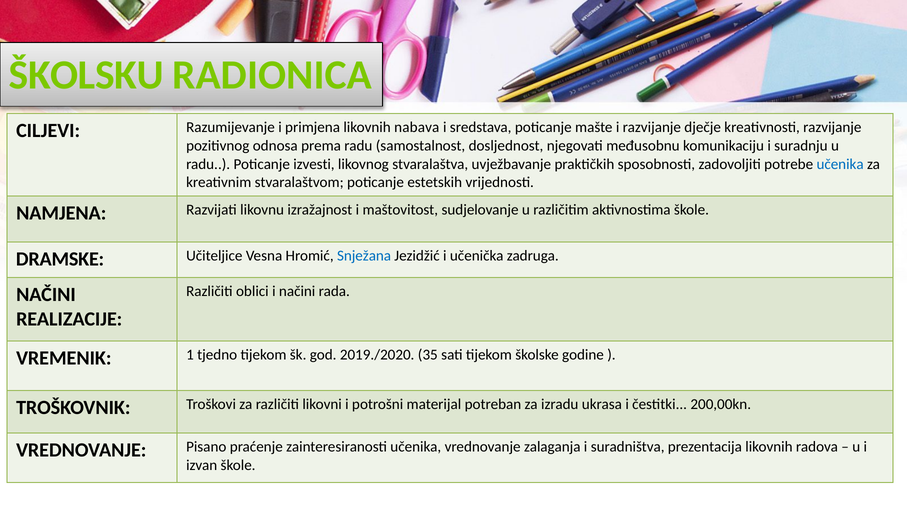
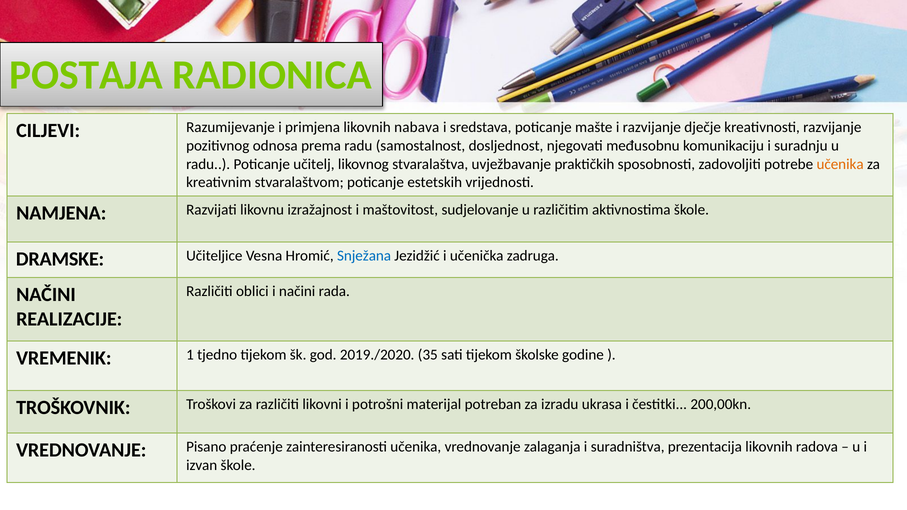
ŠKOLSKU: ŠKOLSKU -> POSTAJA (86, 75)
izvesti: izvesti -> učitelj (314, 164)
učenika colour: blue -> orange (840, 164)
